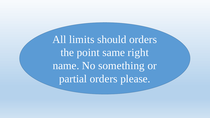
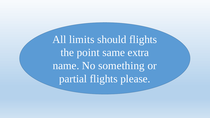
should orders: orders -> flights (143, 39)
right: right -> extra (138, 53)
partial orders: orders -> flights (104, 79)
